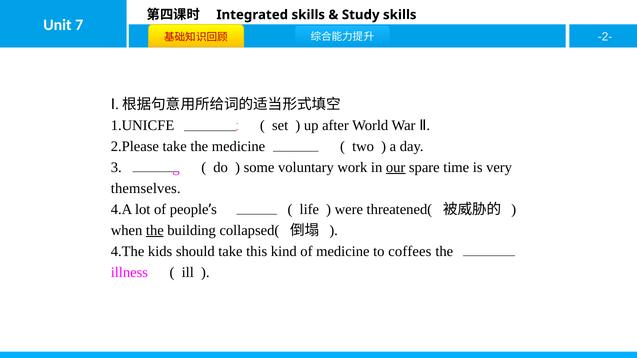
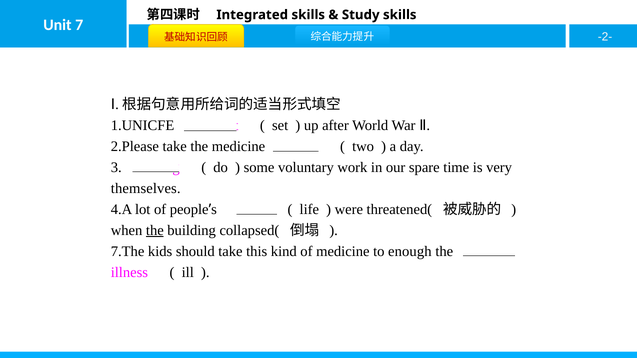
our underline: present -> none (396, 168)
4.The: 4.The -> 7.The (128, 252)
coffees: coffees -> enough (410, 252)
